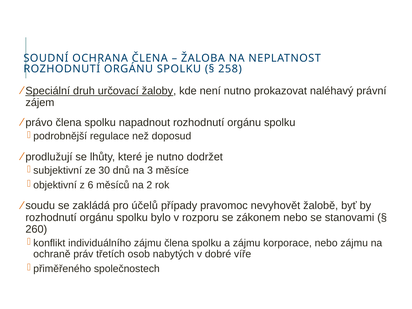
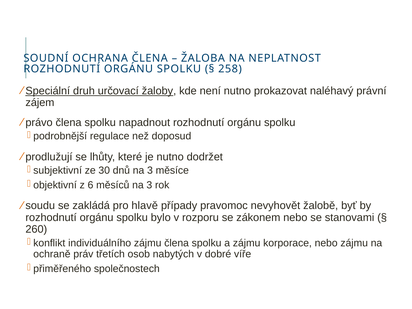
měsíců na 2: 2 -> 3 (149, 185)
účelů: účelů -> hlavě (145, 206)
